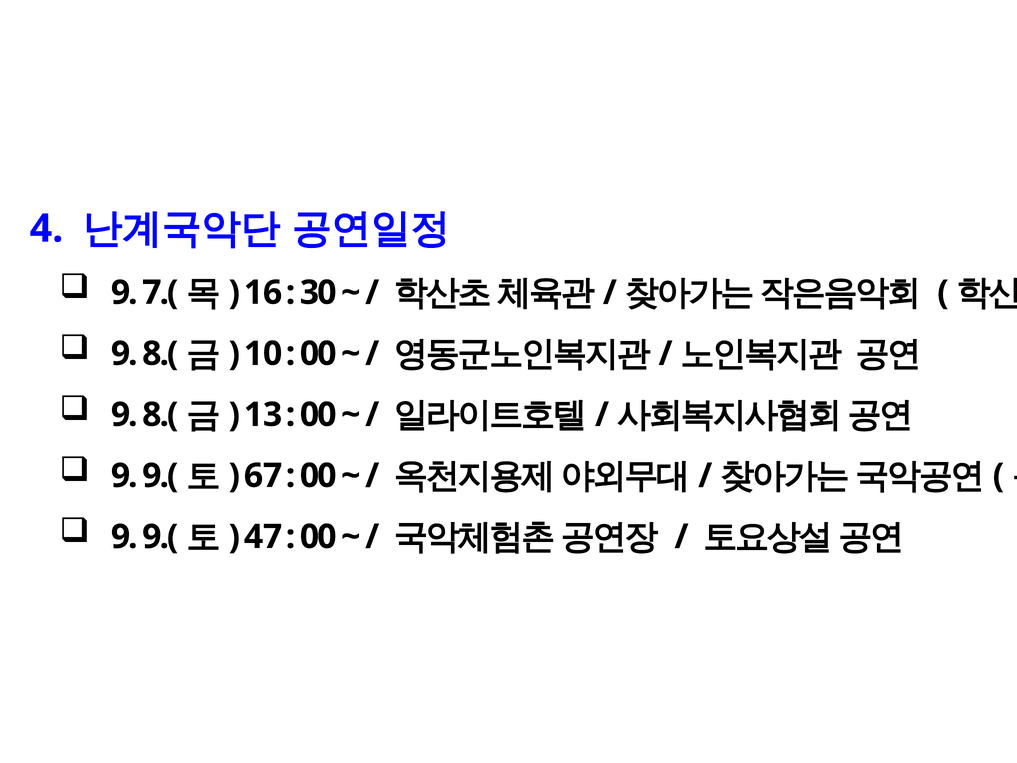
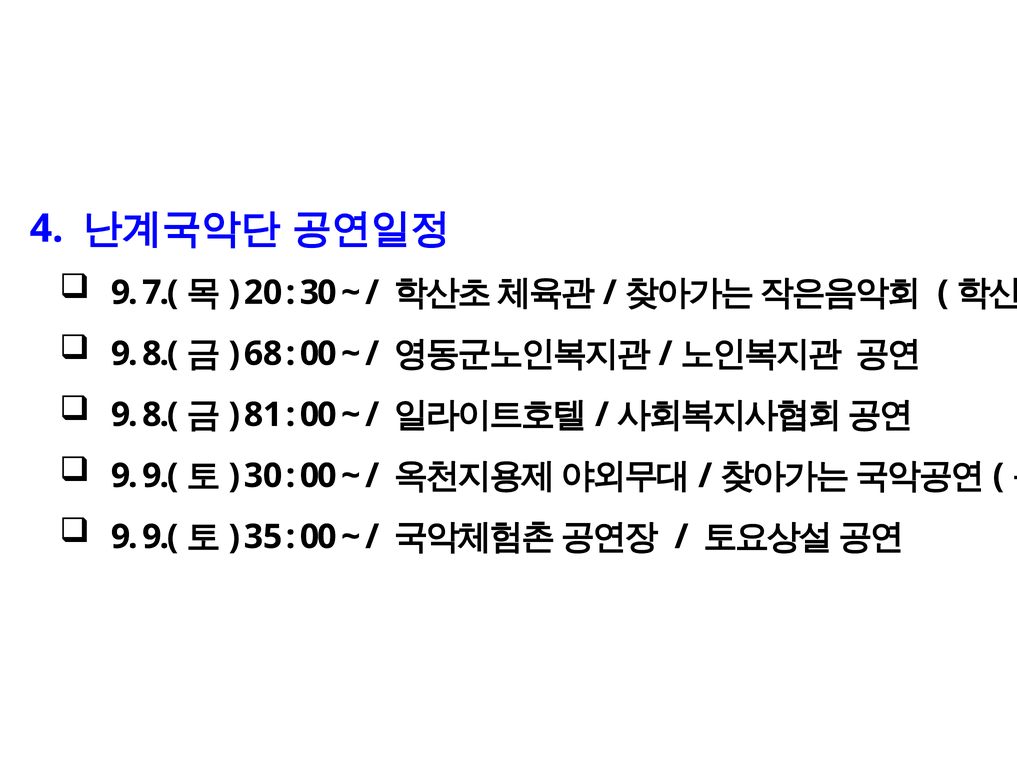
16: 16 -> 20 (263, 293)
10: 10 -> 68 (263, 354)
13: 13 -> 81 (263, 415)
67: 67 -> 30 (263, 476)
47: 47 -> 35 (263, 537)
